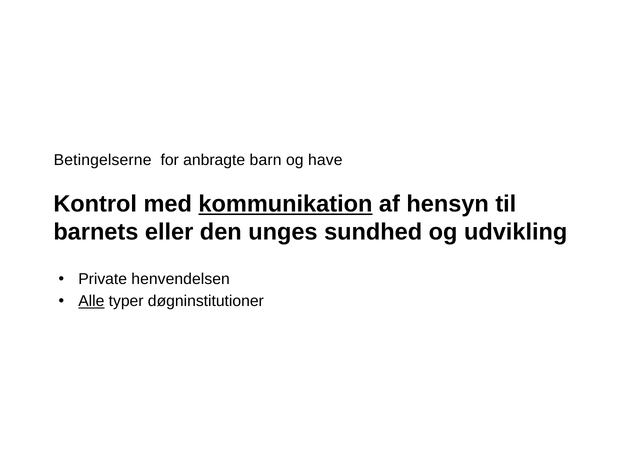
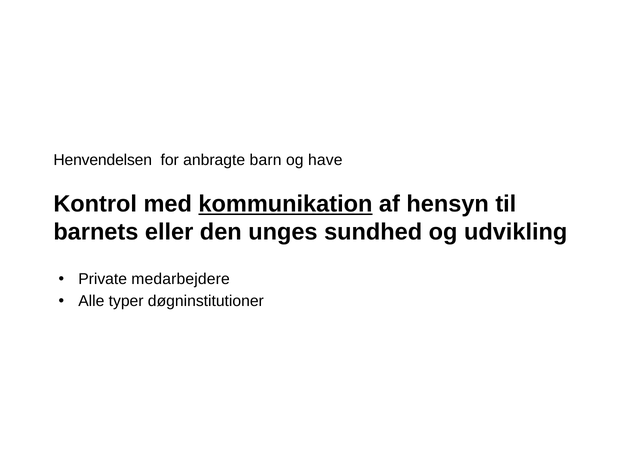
Betingelserne: Betingelserne -> Henvendelsen (103, 160)
henvendelsen: henvendelsen -> medarbejdere (181, 279)
Alle underline: present -> none (91, 301)
